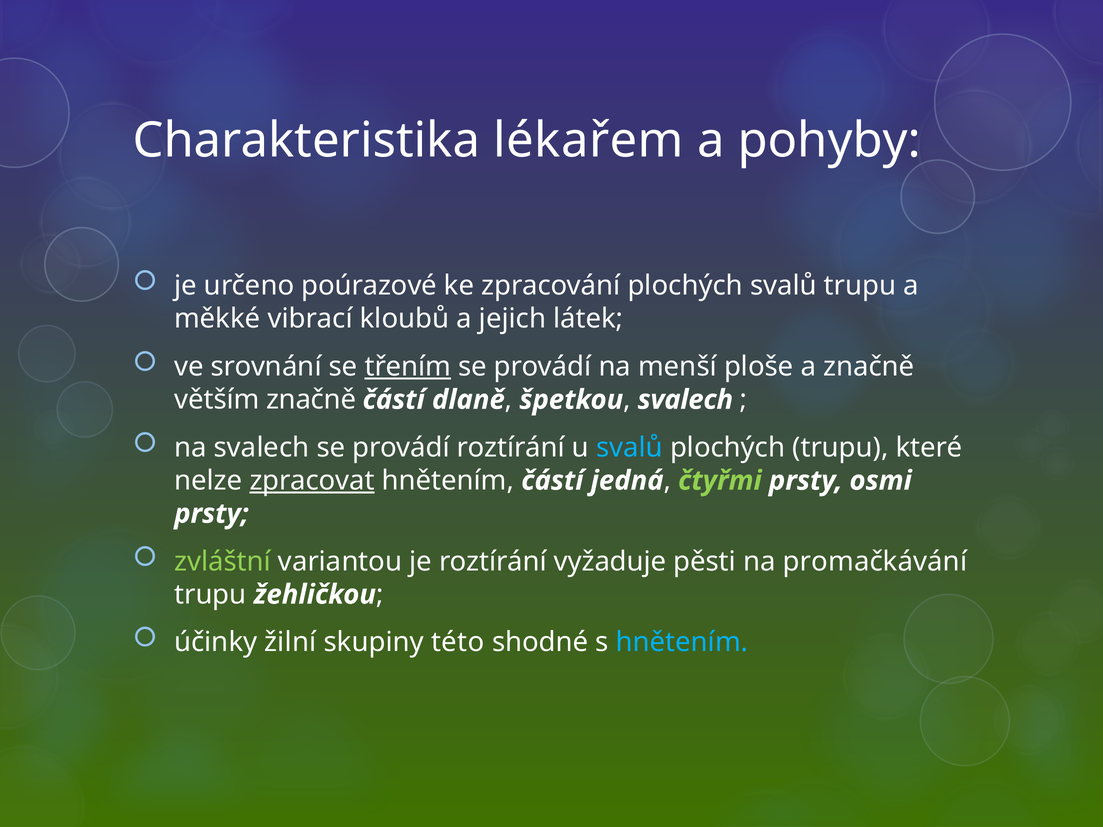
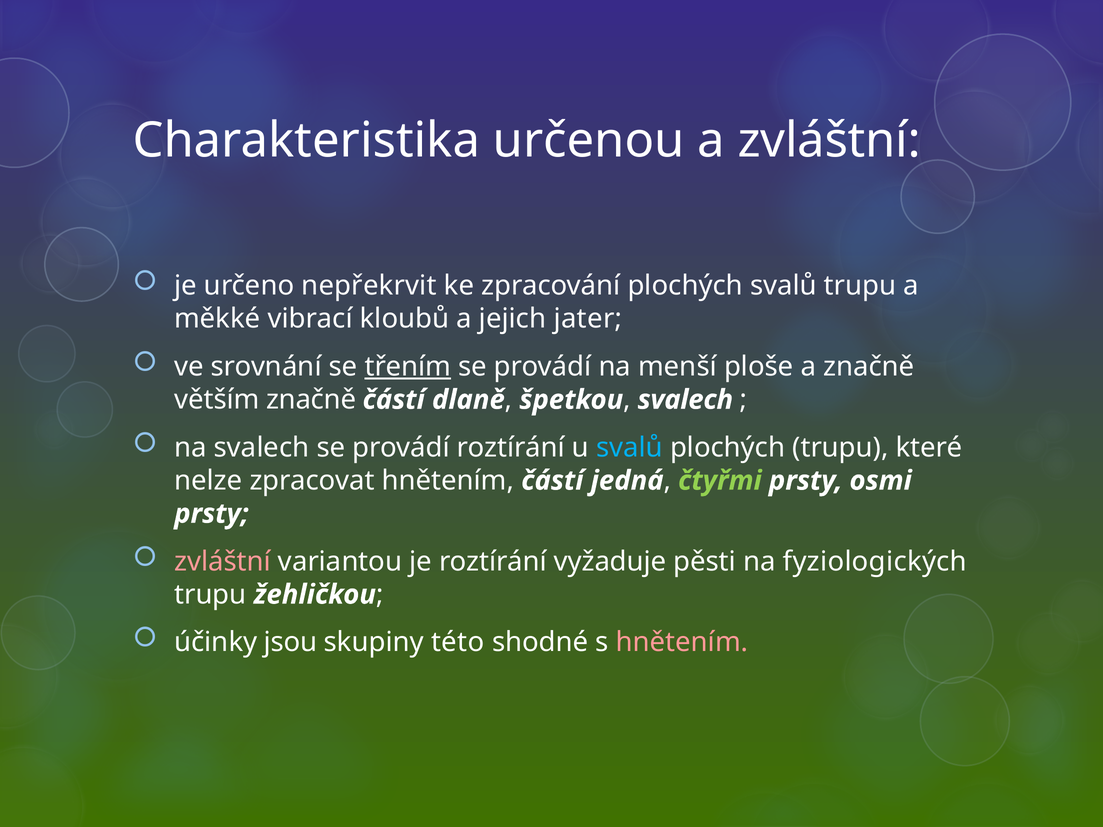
lékařem: lékařem -> určenou (589, 141)
a pohyby: pohyby -> zvláštní (829, 141)
poúrazové: poúrazové -> nepřekrvit (369, 286)
látek: látek -> jater (588, 319)
zpracovat underline: present -> none (312, 481)
zvláštní colour: light green -> pink (223, 562)
promačkávání: promačkávání -> fyziologických (875, 562)
žilní: žilní -> jsou (291, 643)
hnětením colour: light blue -> pink (682, 643)
